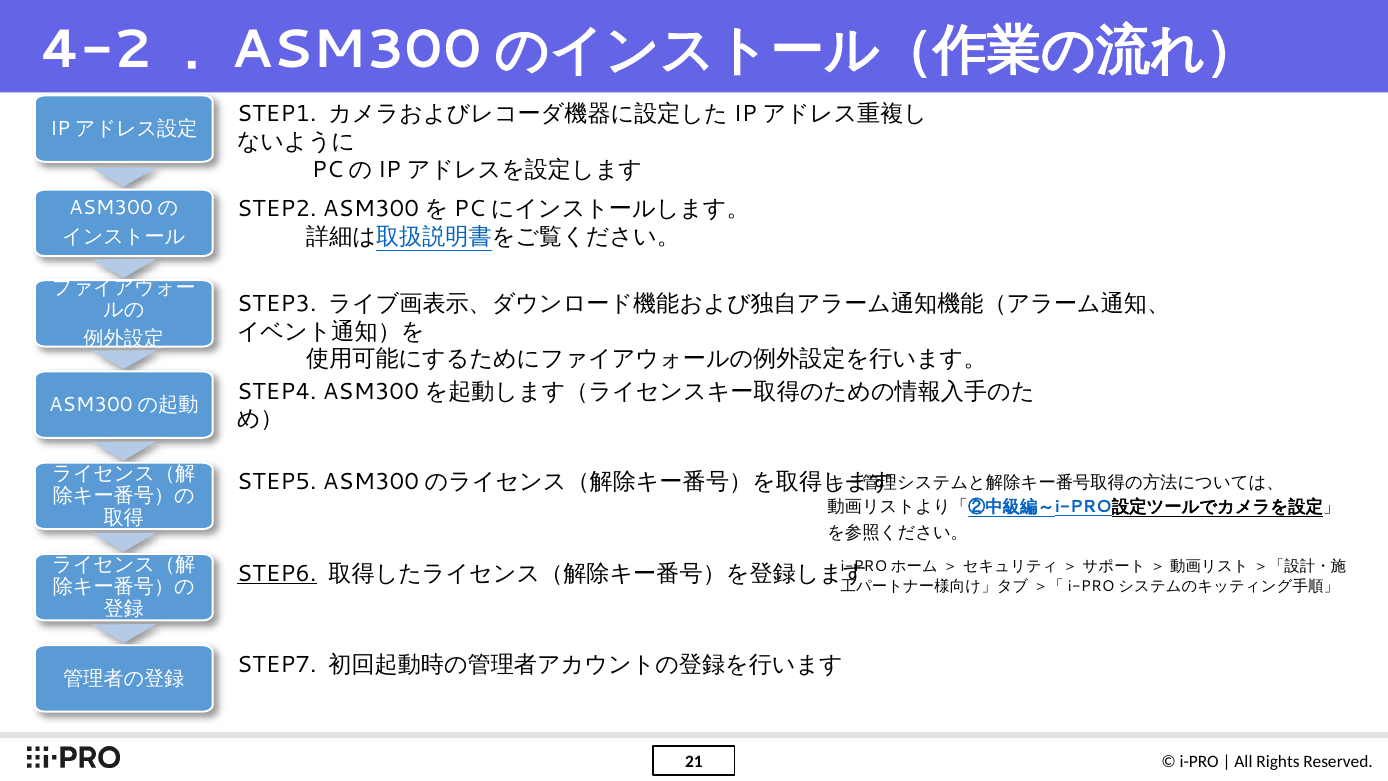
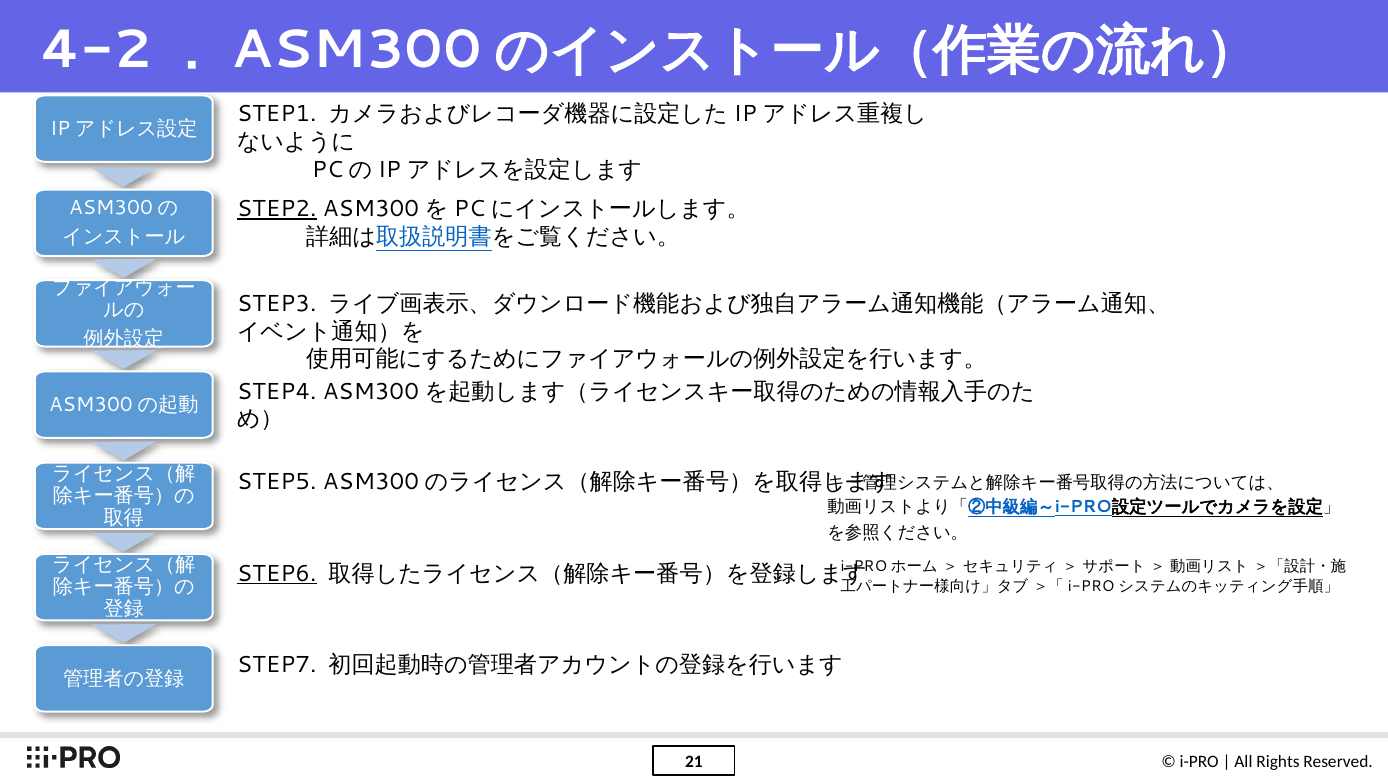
STEP2 underline: none -> present (277, 209)
